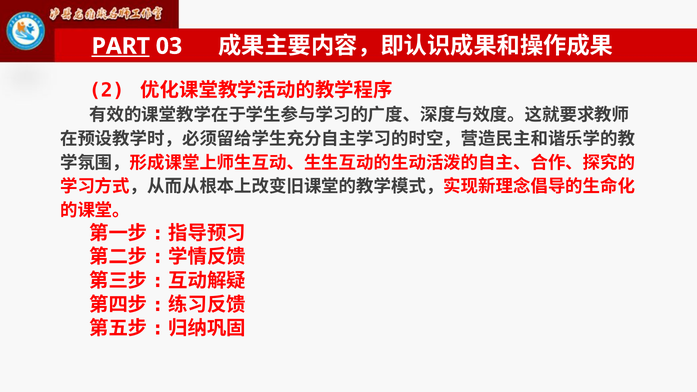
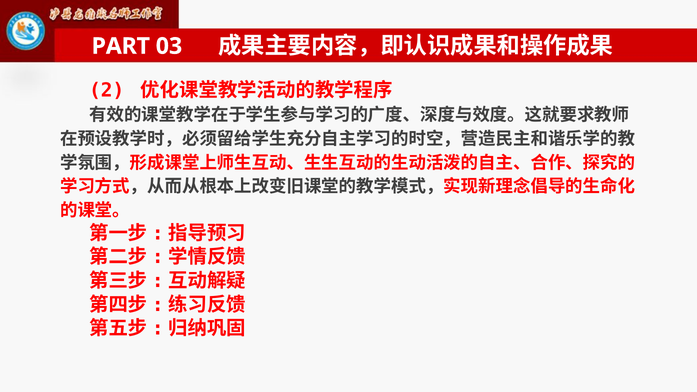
PART underline: present -> none (121, 46)
